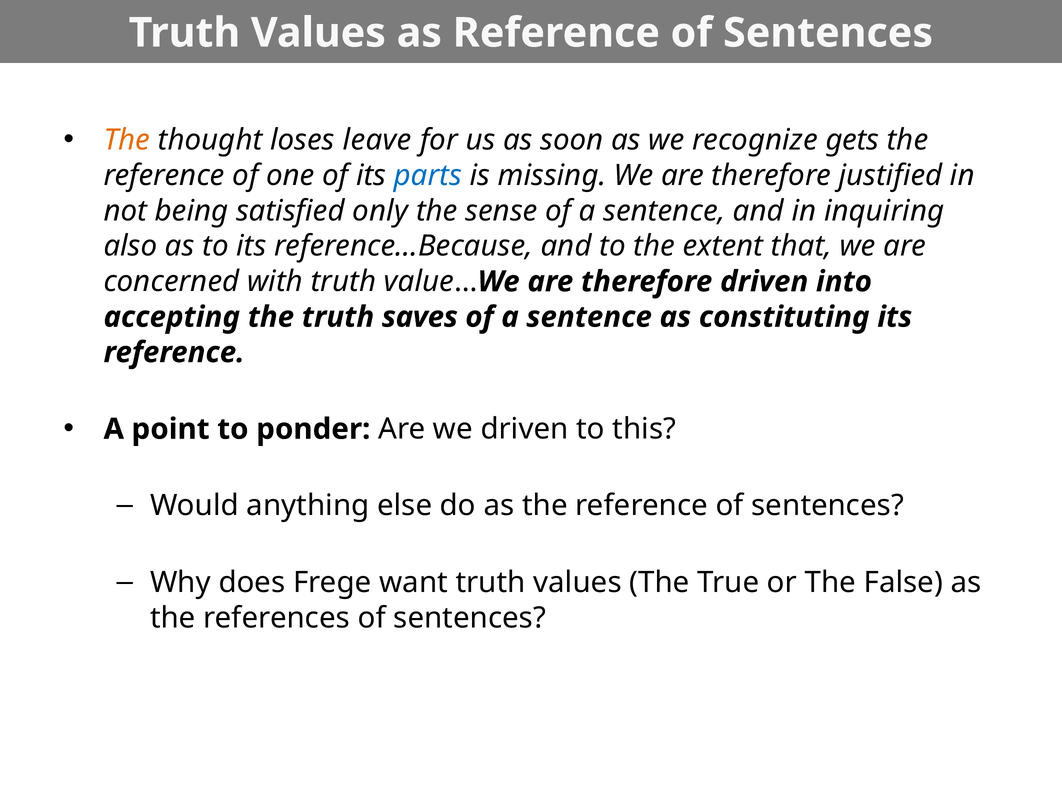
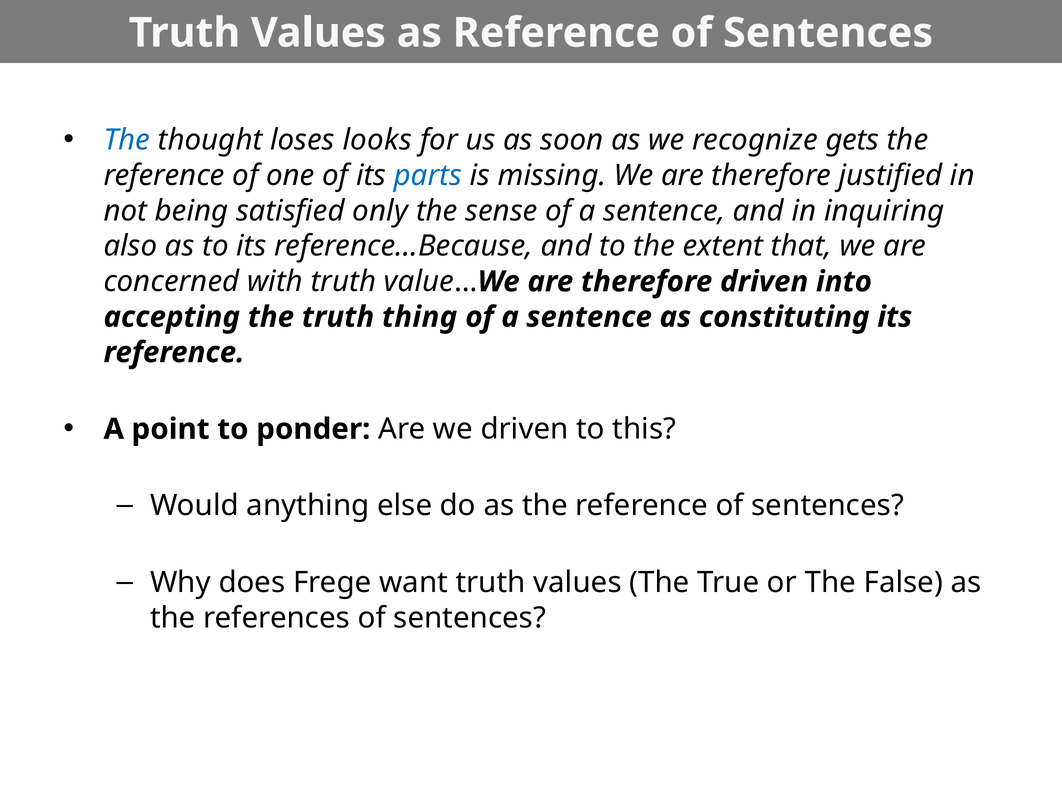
The colour: orange -> blue (127, 140)
leave: leave -> looks (377, 140)
saves: saves -> thing (420, 317)
